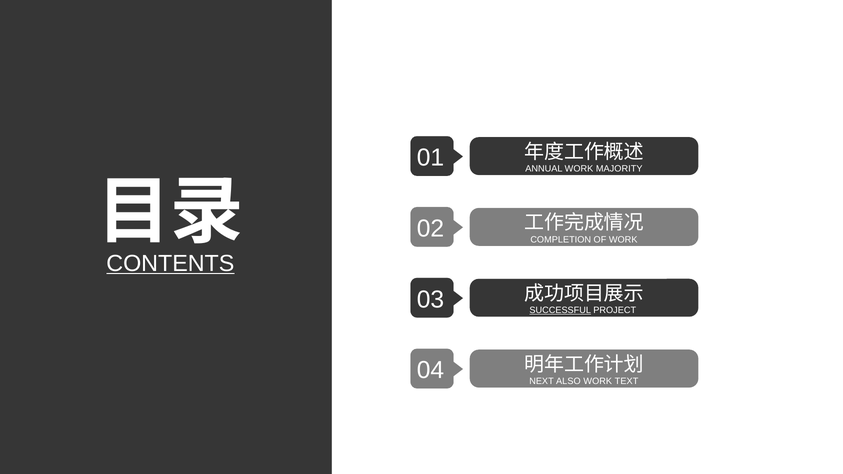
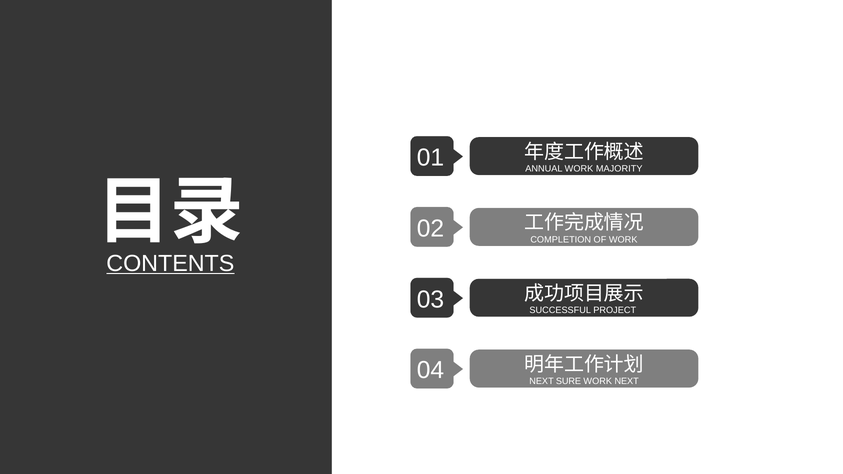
SUCCESSFUL underline: present -> none (560, 310)
ALSO: ALSO -> SURE (568, 381)
WORK TEXT: TEXT -> NEXT (627, 381)
